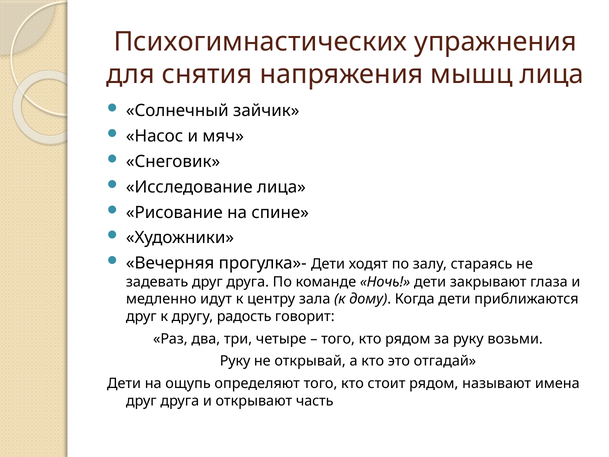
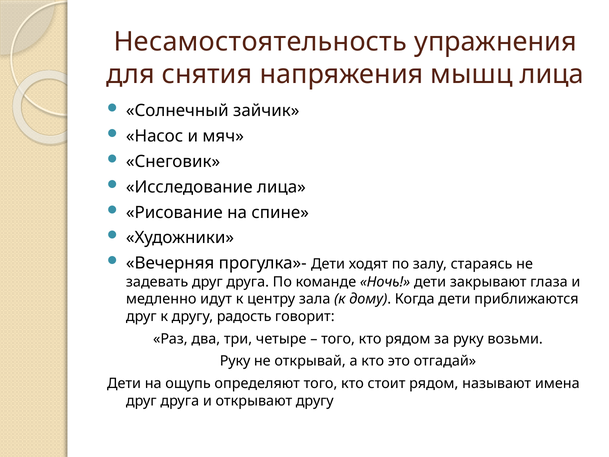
Психогимнастических: Психогимнастических -> Несамостоятельность (260, 42)
открывают часть: часть -> другу (315, 401)
